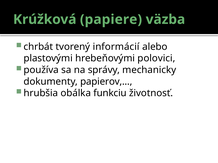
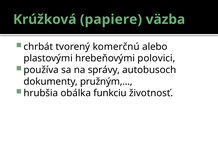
informácií: informácií -> komerčnú (116, 47)
mechanicky: mechanicky -> autobusoch (149, 70)
papierov: papierov -> pružným (106, 82)
